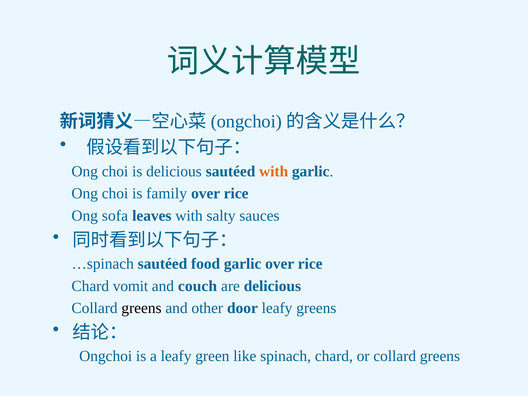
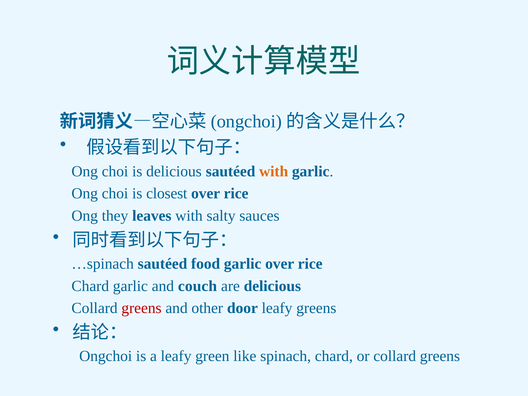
family: family -> closest (167, 193)
sofa: sofa -> they (115, 216)
Chard vomit: vomit -> garlic (130, 286)
greens colour: black -> red (141, 308)
